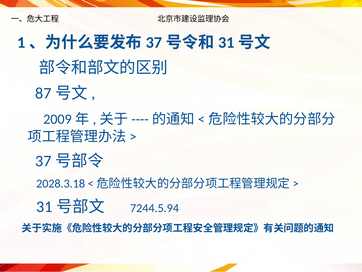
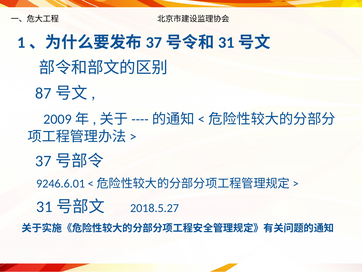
2028.3.18: 2028.3.18 -> 9246.6.01 (61, 183)
7244.5.94: 7244.5.94 -> 2018.5.27 (155, 208)
